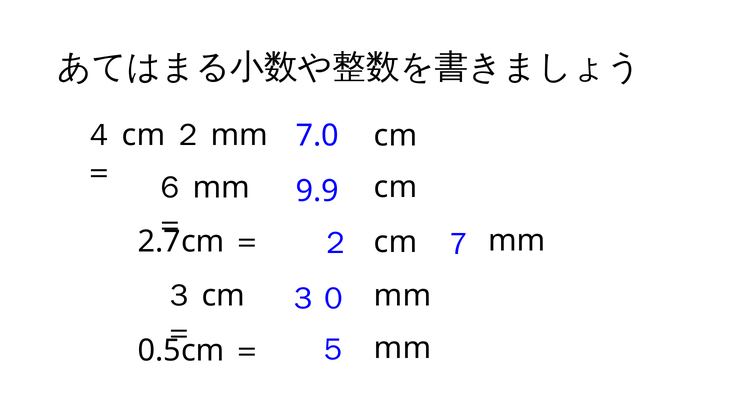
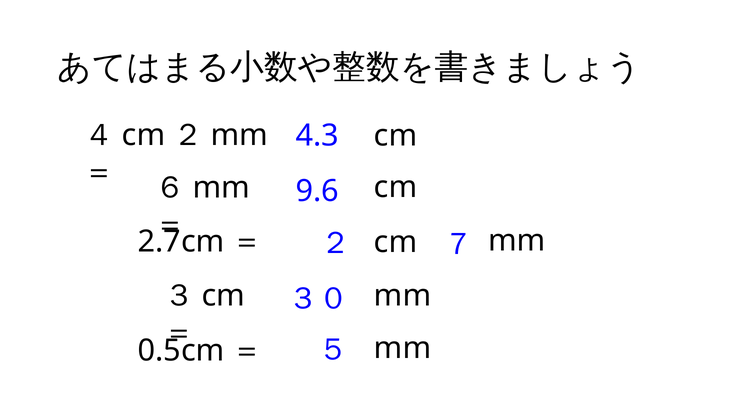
7.0: 7.0 -> 4.3 (317, 136)
9.9: 9.9 -> 9.6 (317, 191)
